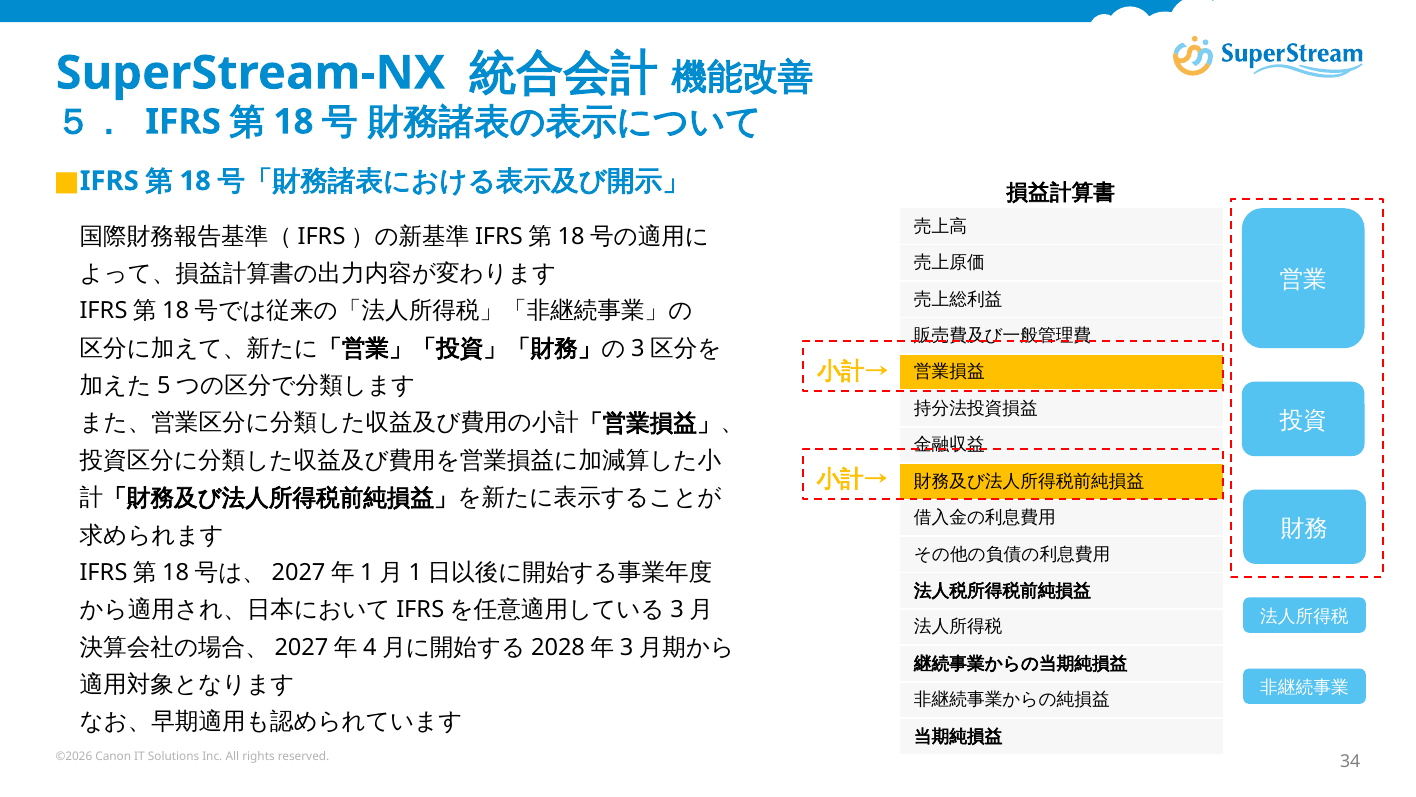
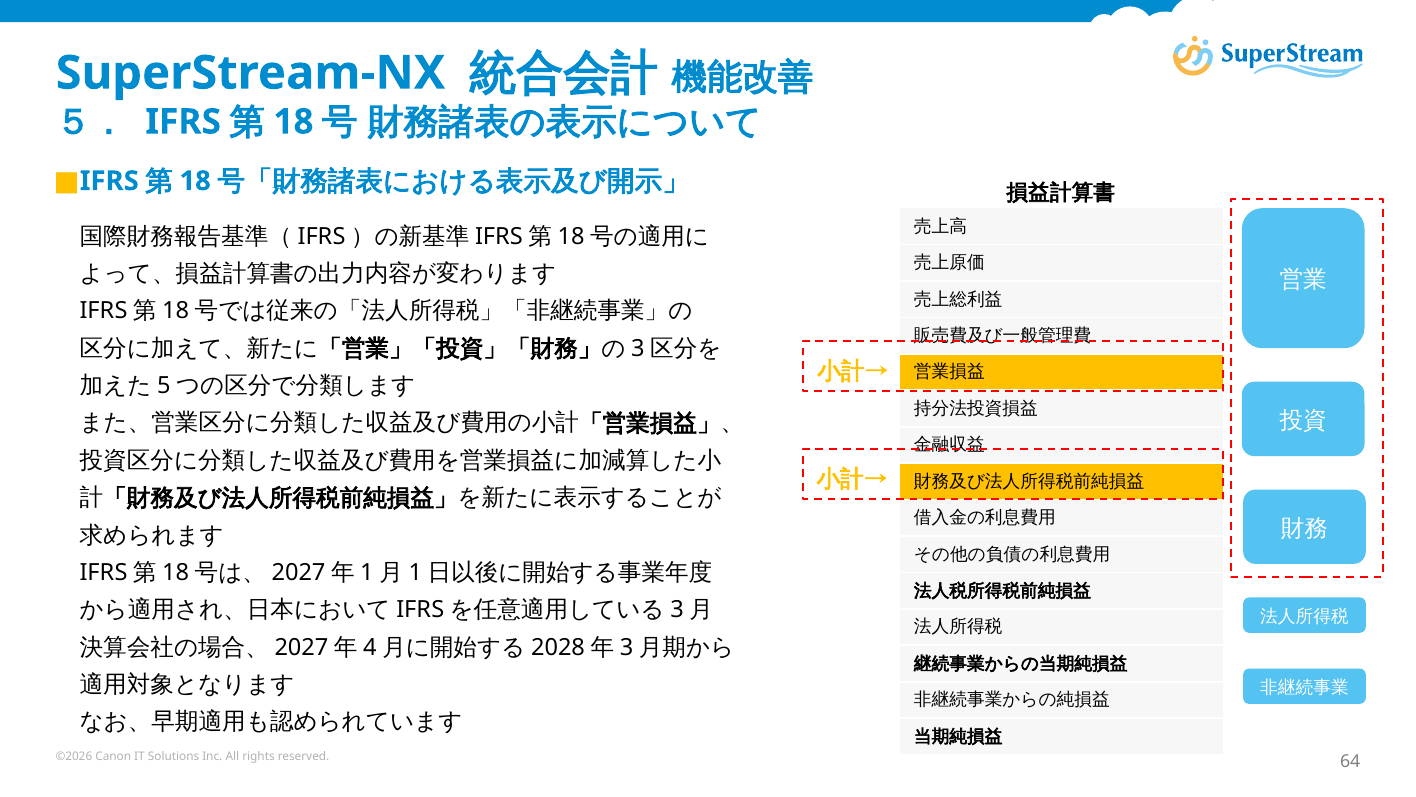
34: 34 -> 64 (1350, 761)
